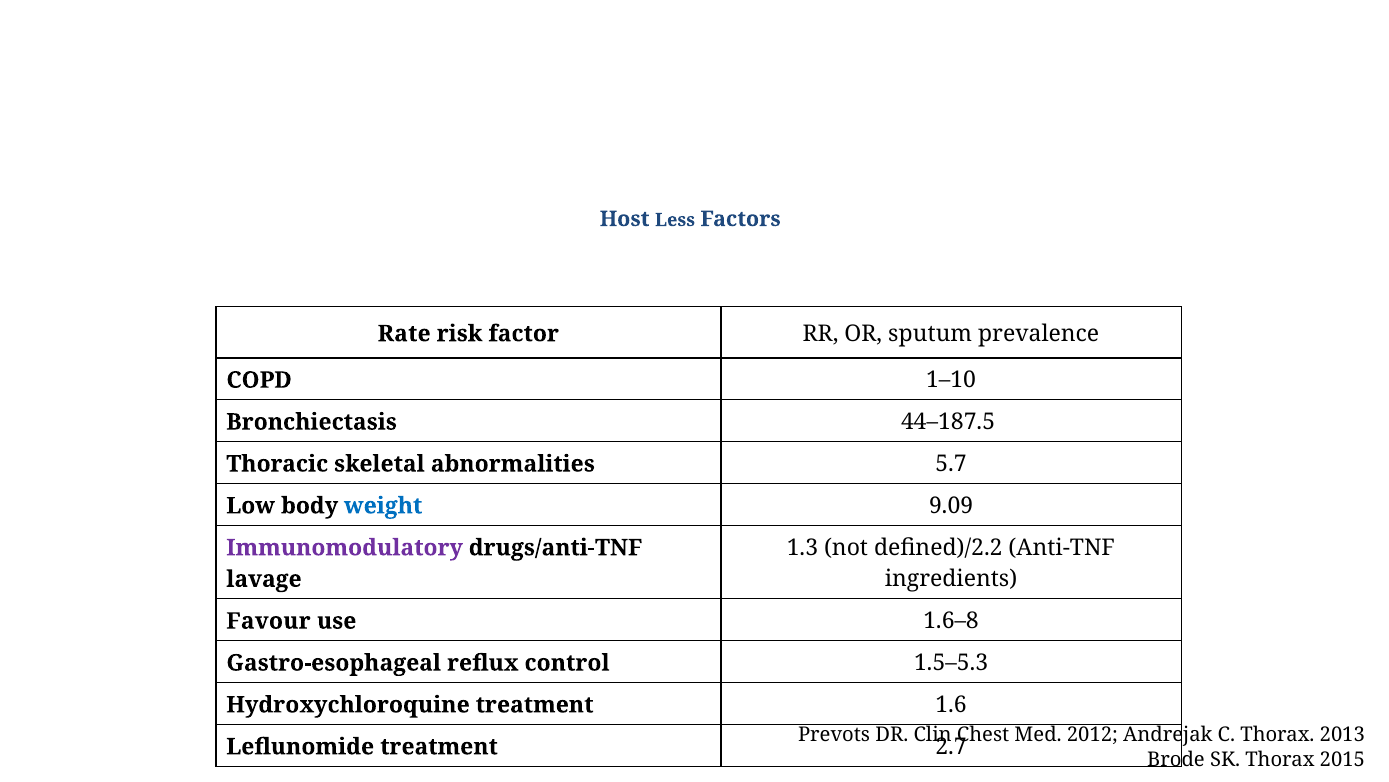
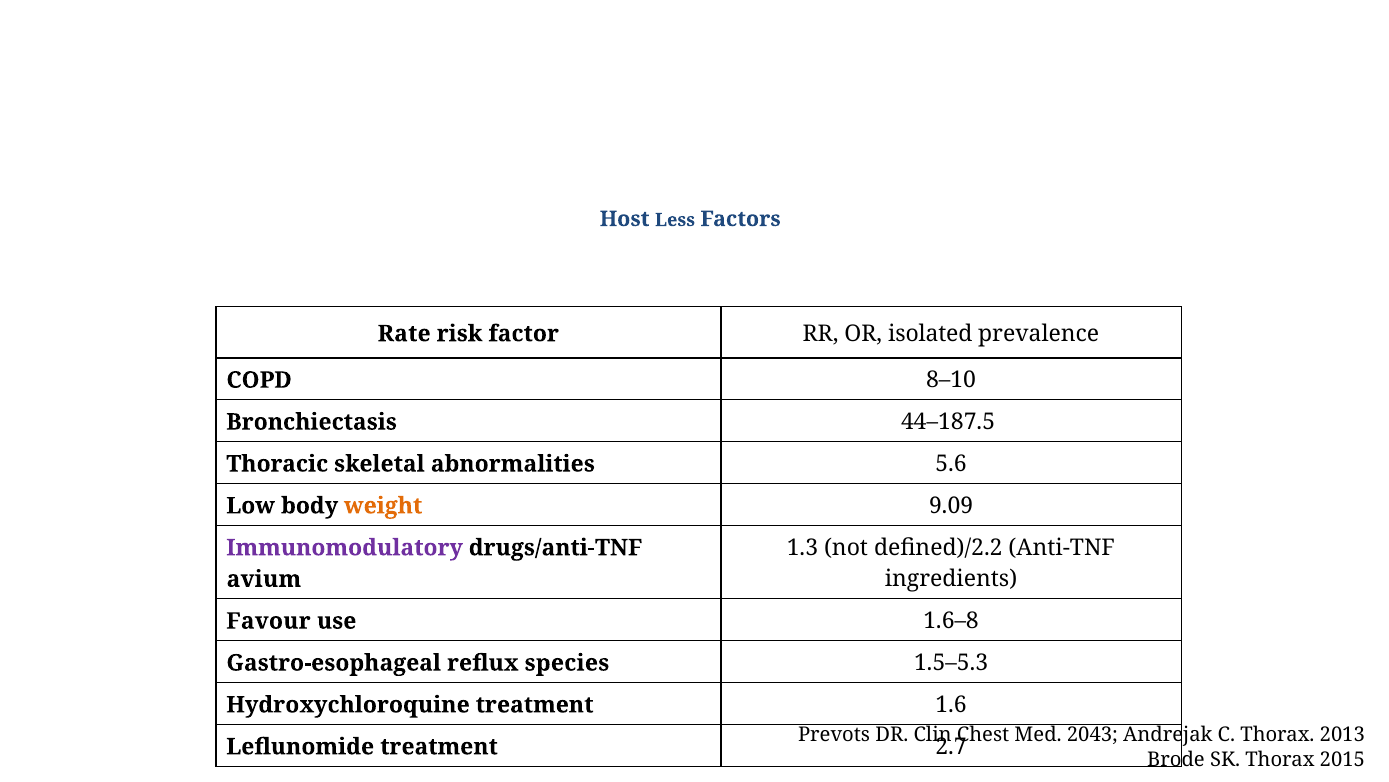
sputum: sputum -> isolated (930, 333)
1–10: 1–10 -> 8–10 (951, 380)
5.7: 5.7 -> 5.6 (951, 464)
weight colour: blue -> orange (383, 506)
lavage: lavage -> avium (264, 579)
control: control -> species (567, 663)
2012: 2012 -> 2043 (1092, 735)
